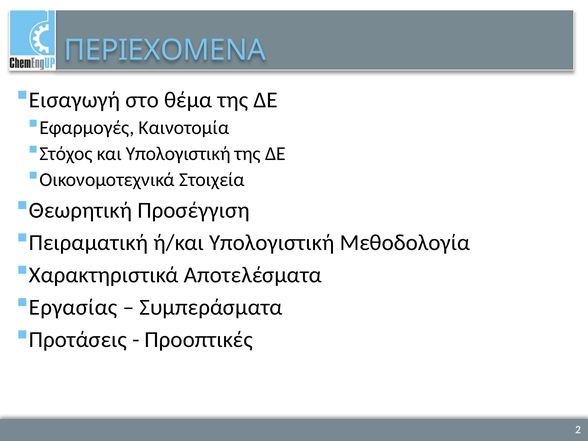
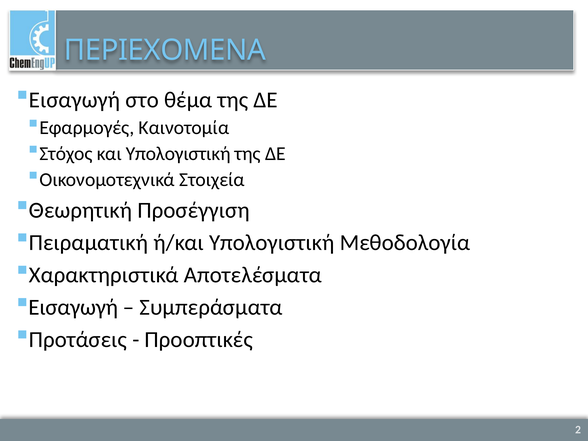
Εργασίας: Εργασίας -> Εισαγωγή (73, 307)
